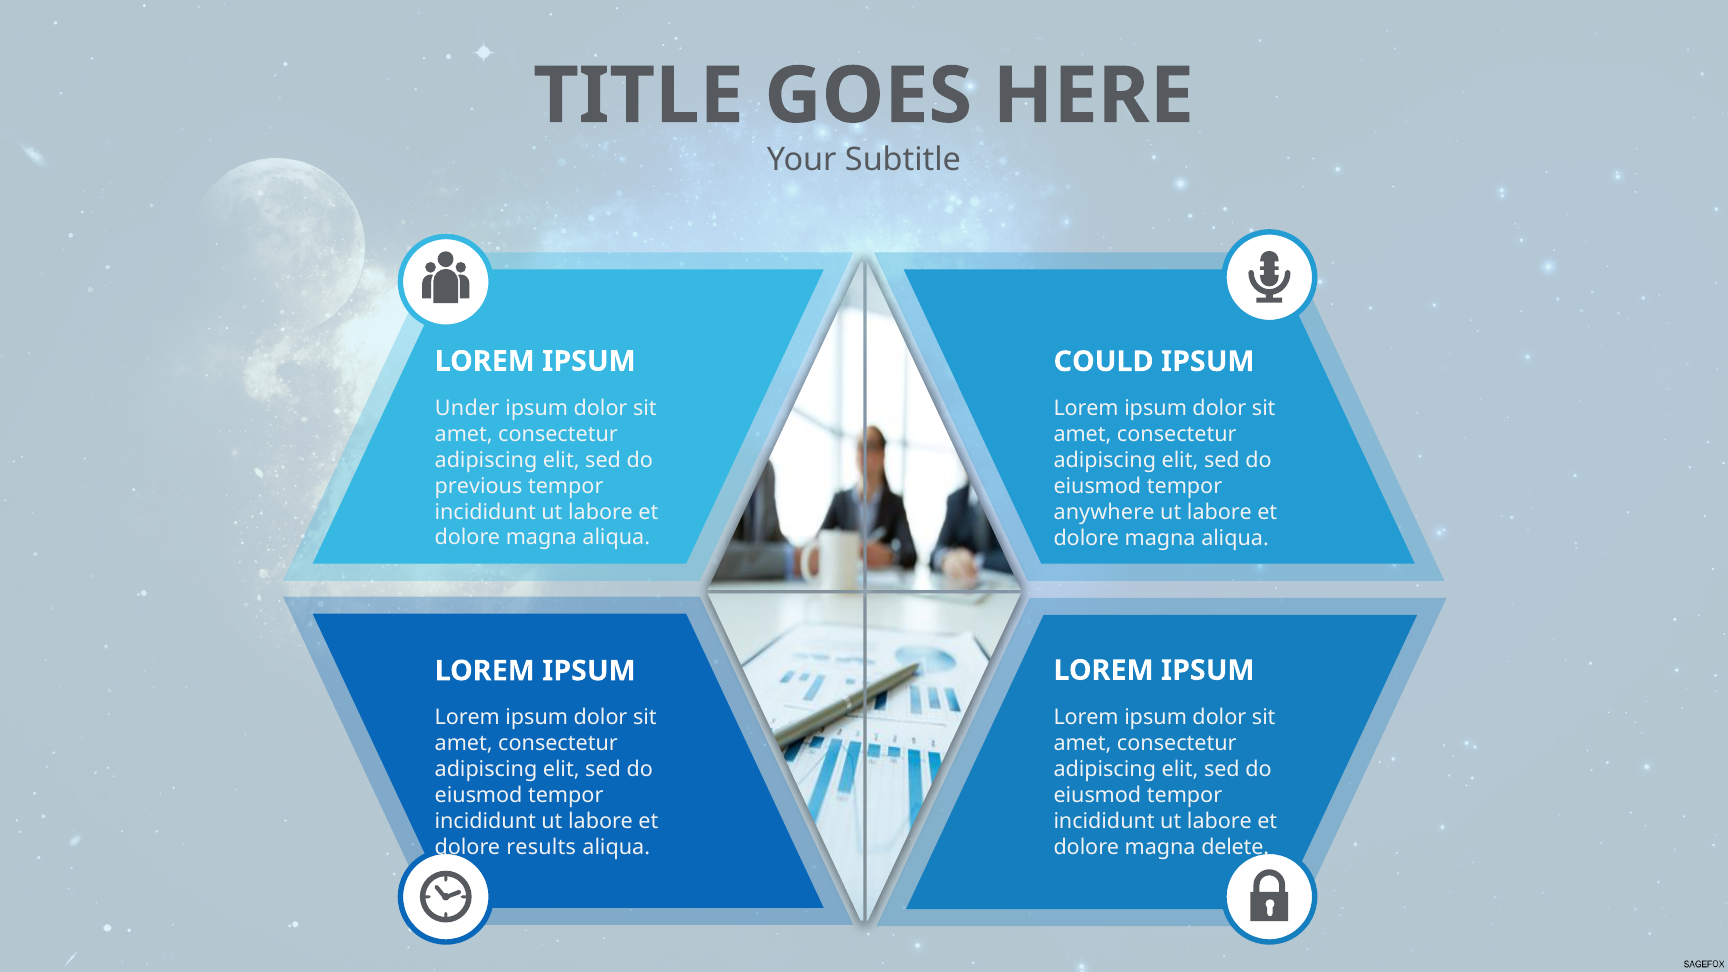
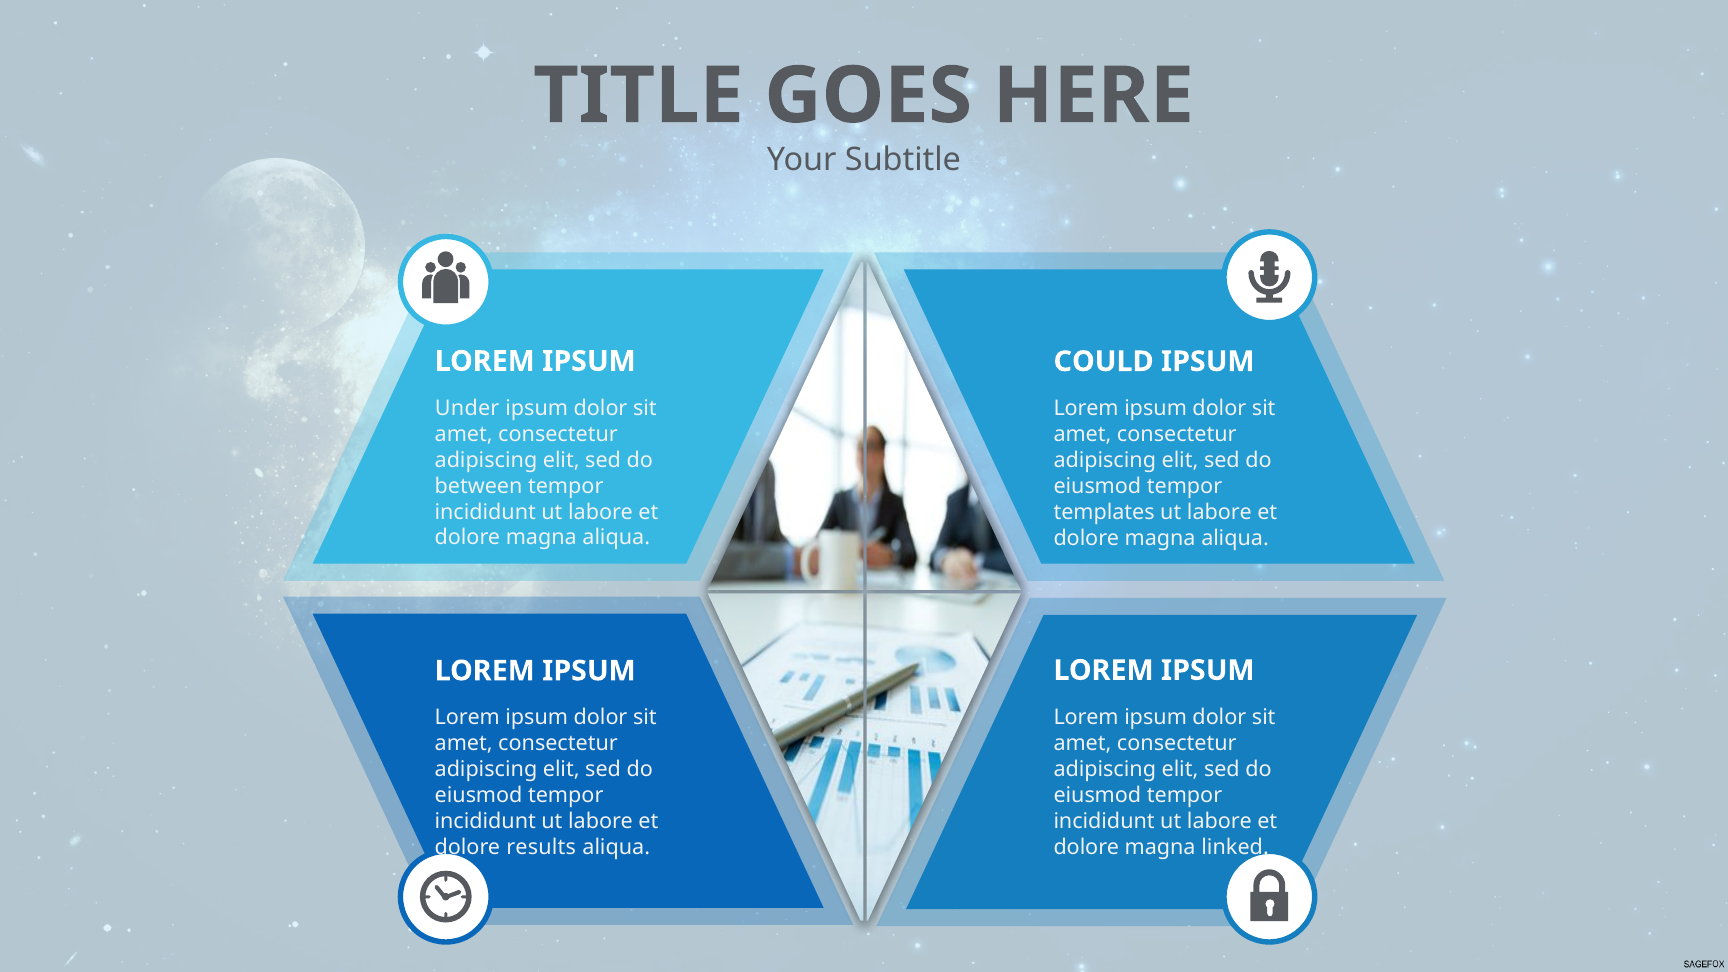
previous: previous -> between (479, 486)
anywhere: anywhere -> templates (1104, 512)
delete: delete -> linked (1235, 847)
